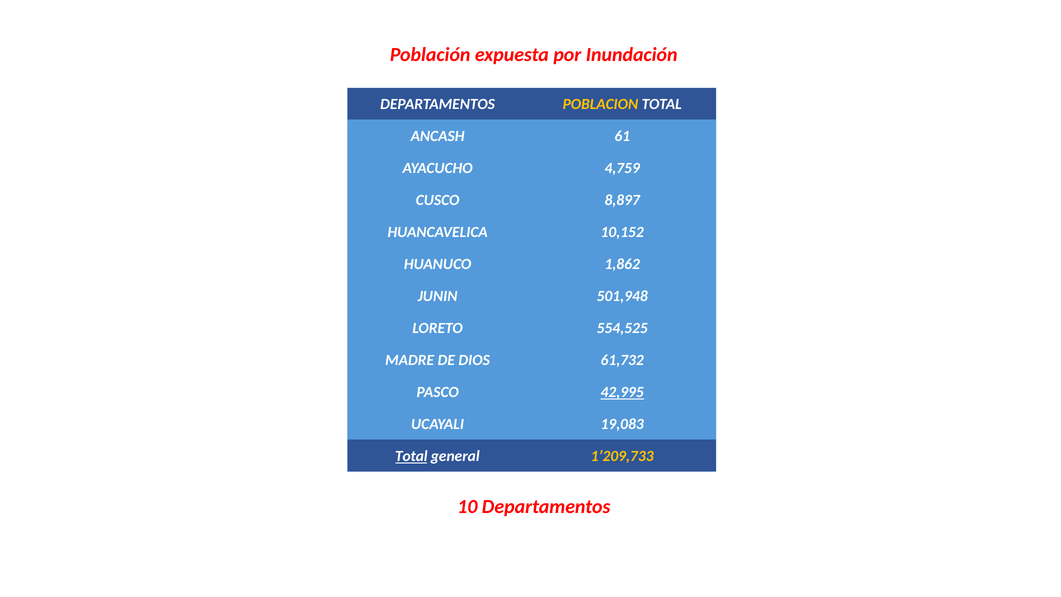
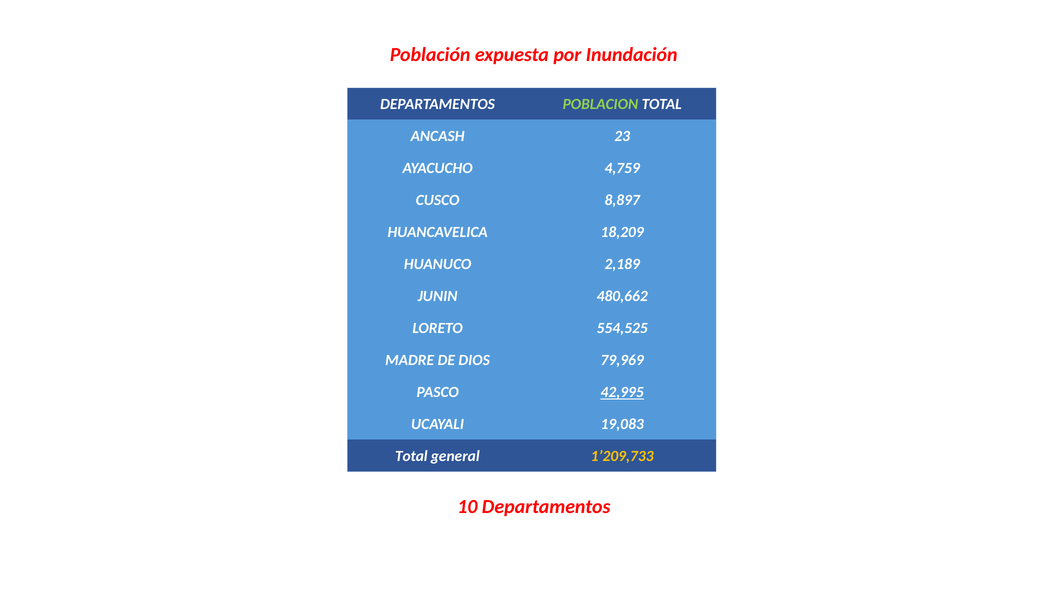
POBLACION colour: yellow -> light green (600, 104)
61: 61 -> 23 (622, 136)
10,152: 10,152 -> 18,209 (622, 232)
1,862: 1,862 -> 2,189 (622, 264)
501,948: 501,948 -> 480,662 (622, 296)
61,732: 61,732 -> 79,969 (622, 360)
Total underline: present -> none (411, 456)
